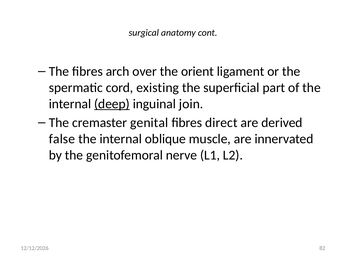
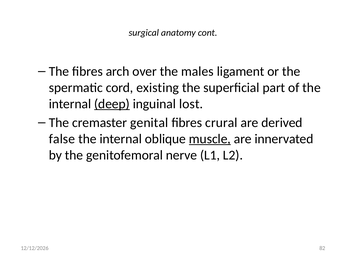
orient: orient -> males (197, 71)
join: join -> lost (191, 104)
direct: direct -> crural (221, 122)
muscle underline: none -> present (210, 139)
